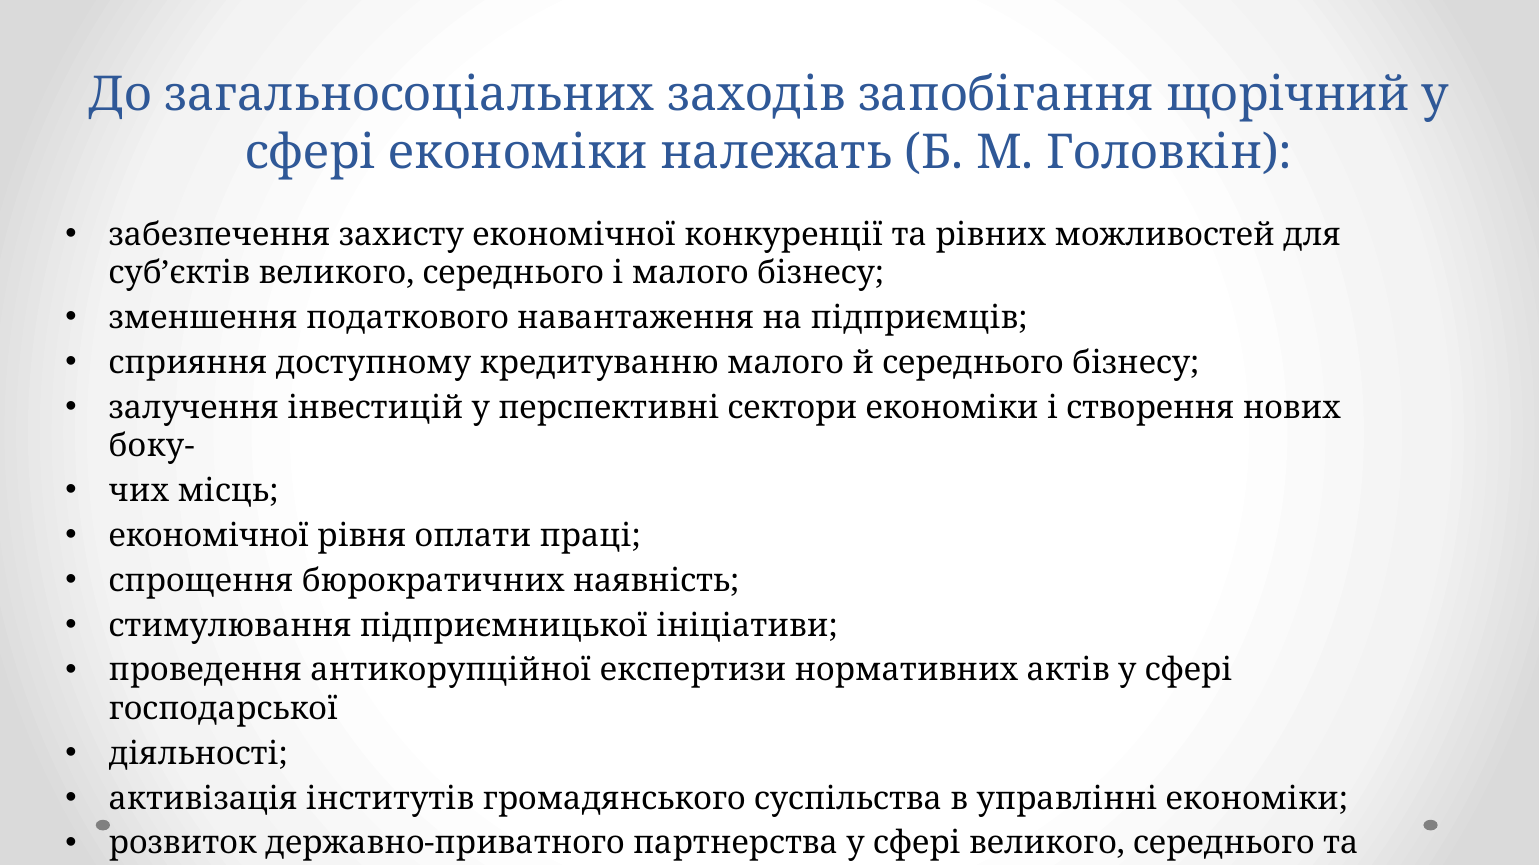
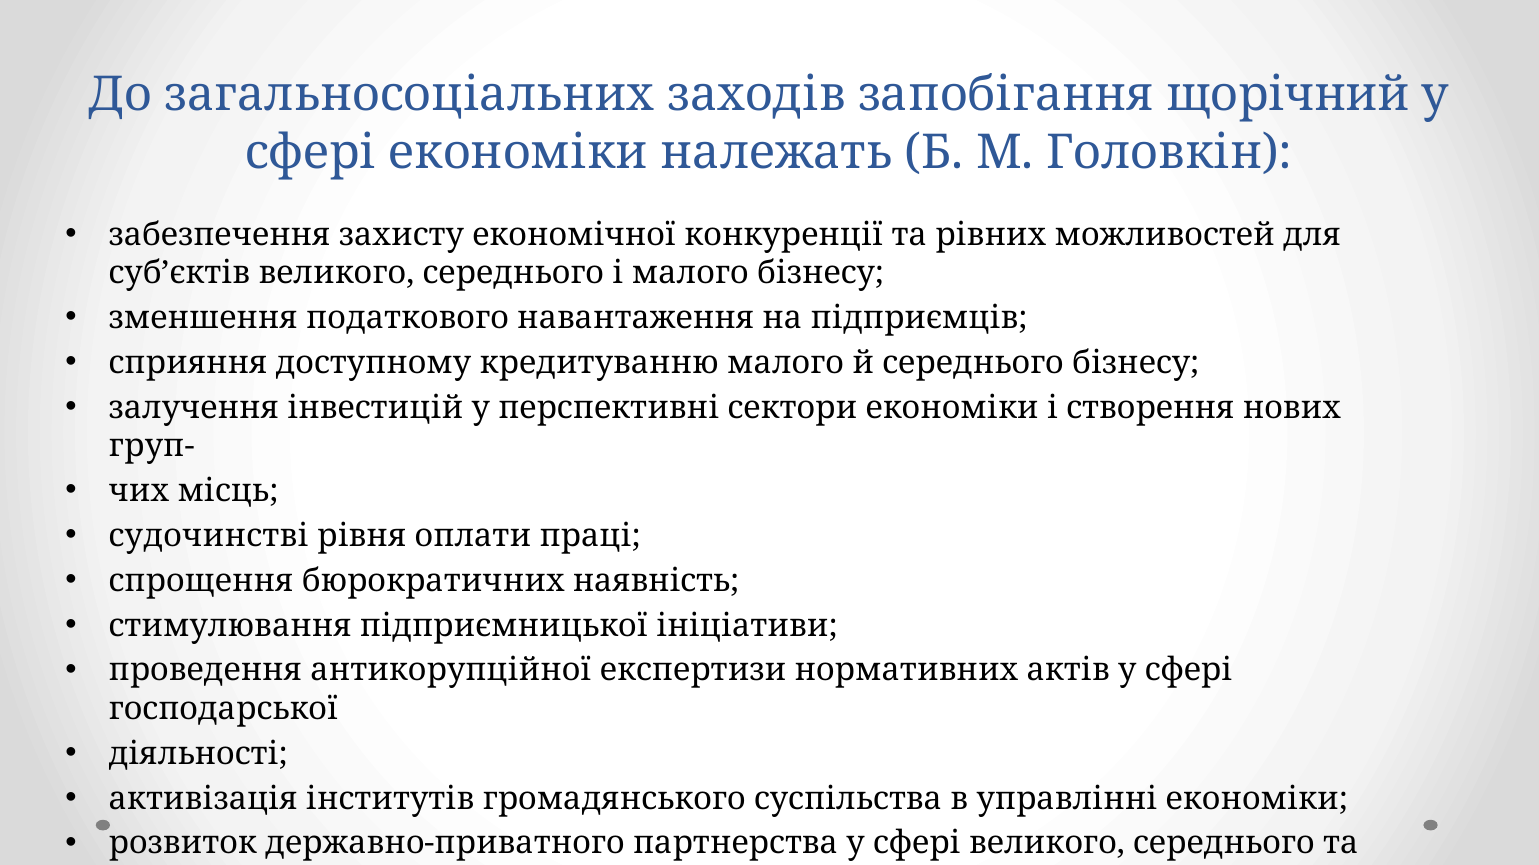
боку-: боку- -> груп- (152, 446)
економічної: економічної -> судочинстві (209, 536)
